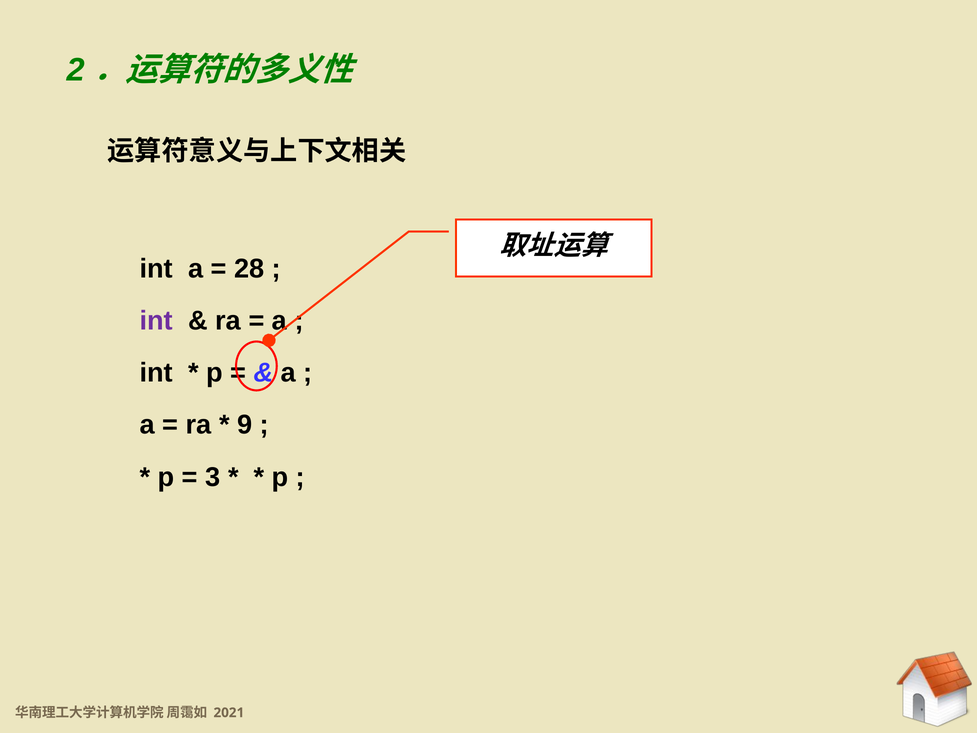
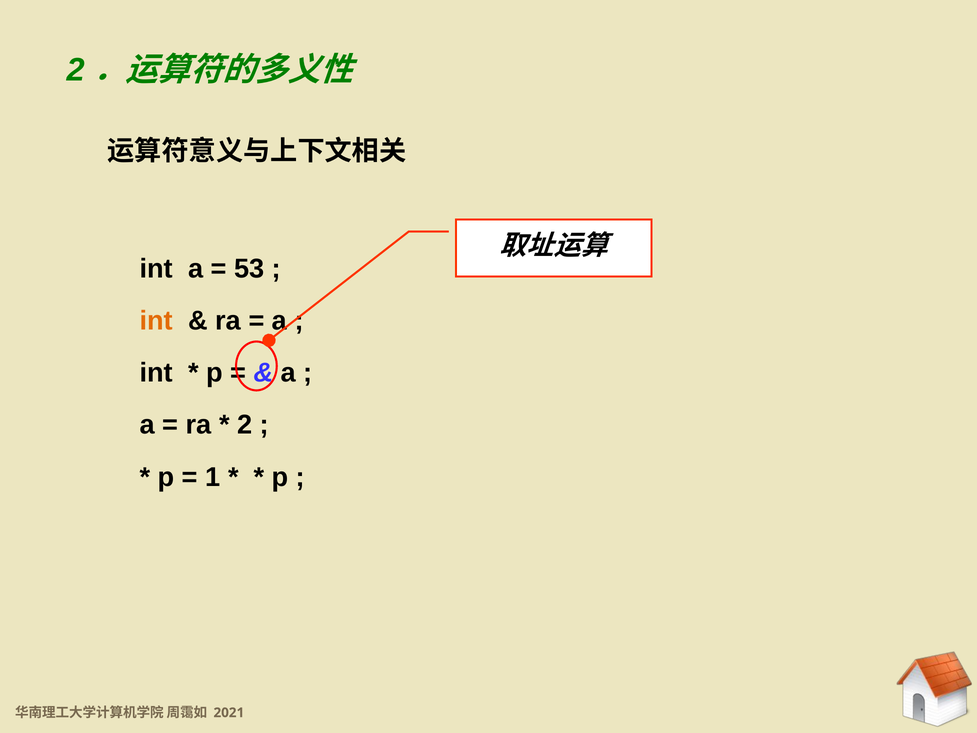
28: 28 -> 53 (249, 268)
int colour: purple -> orange (156, 321)
9: 9 -> 2 (245, 425)
3: 3 -> 1 (213, 477)
